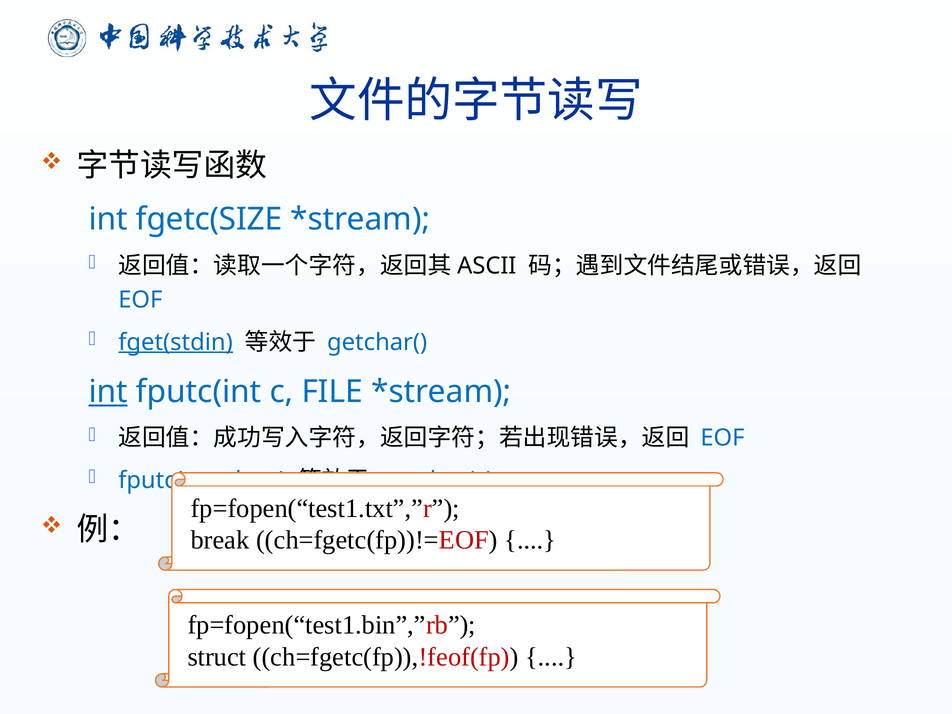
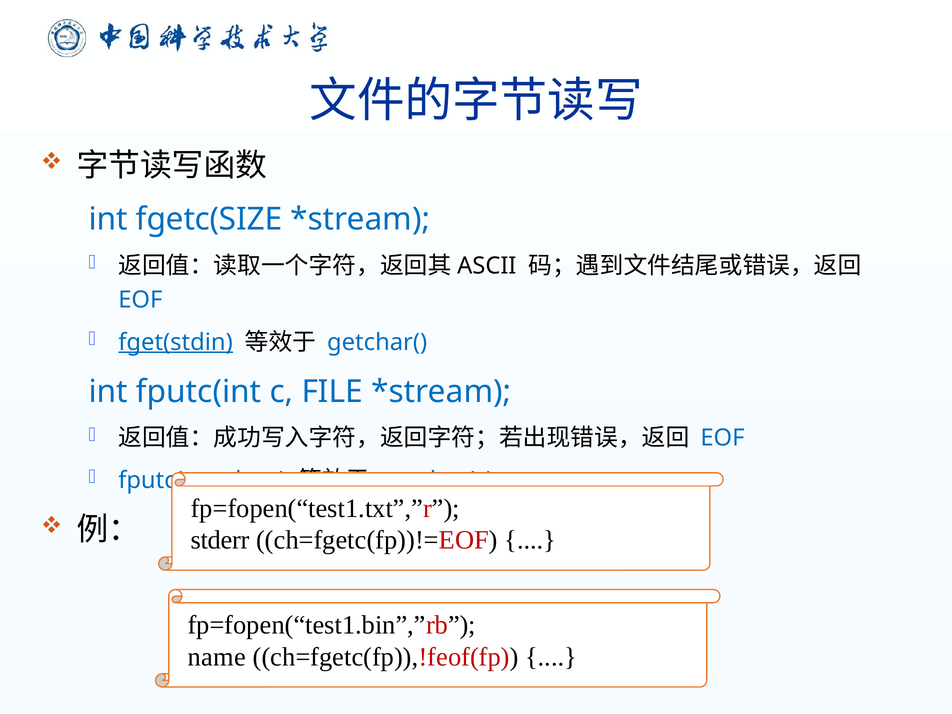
int underline: present -> none (108, 392)
break: break -> stderr (220, 540)
struct: struct -> name (217, 657)
